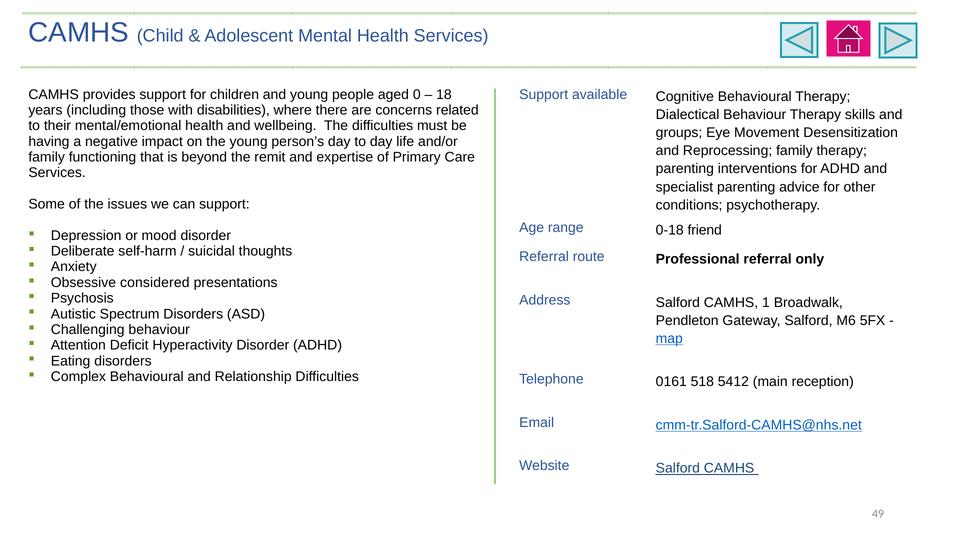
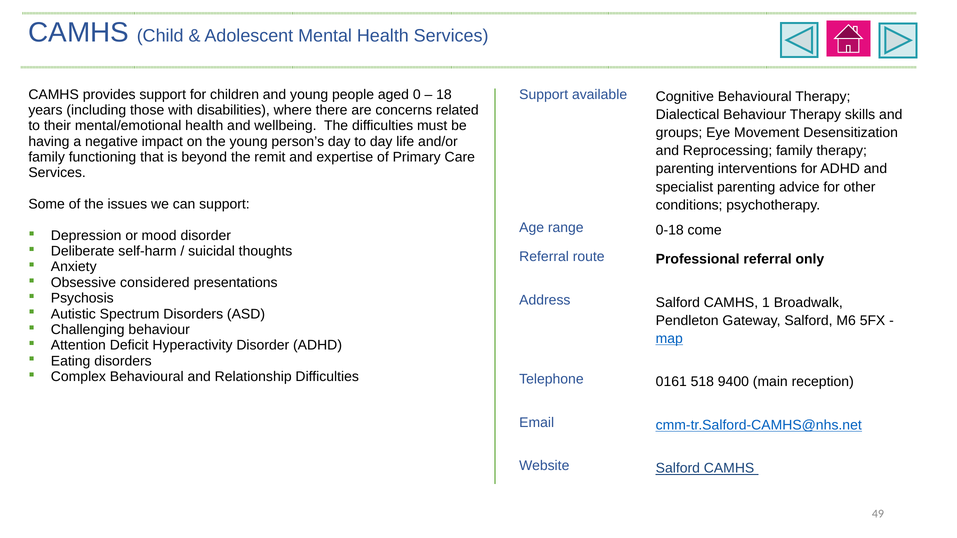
friend: friend -> come (705, 230)
5412: 5412 -> 9400 (733, 382)
